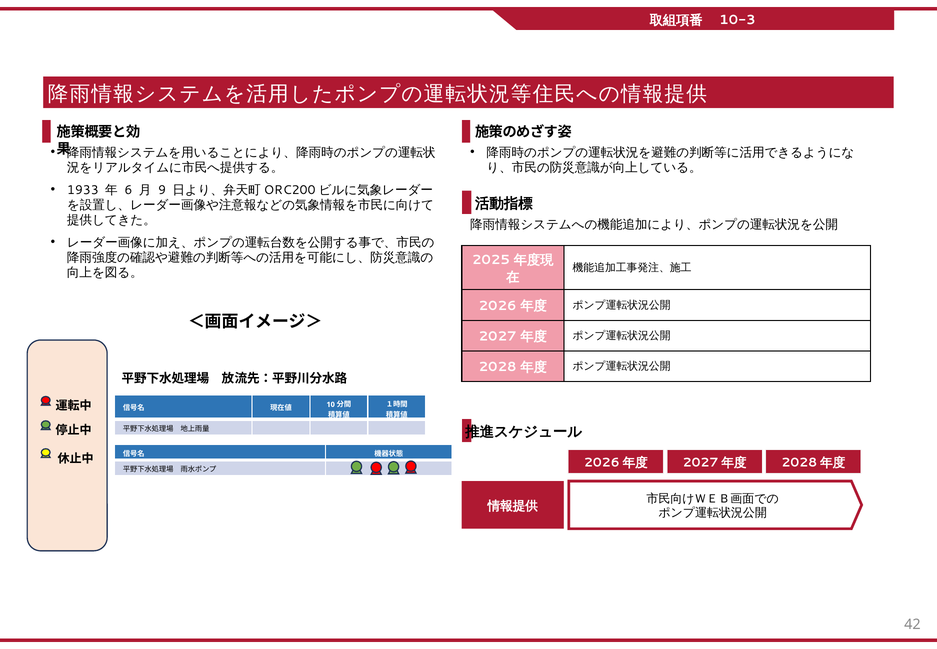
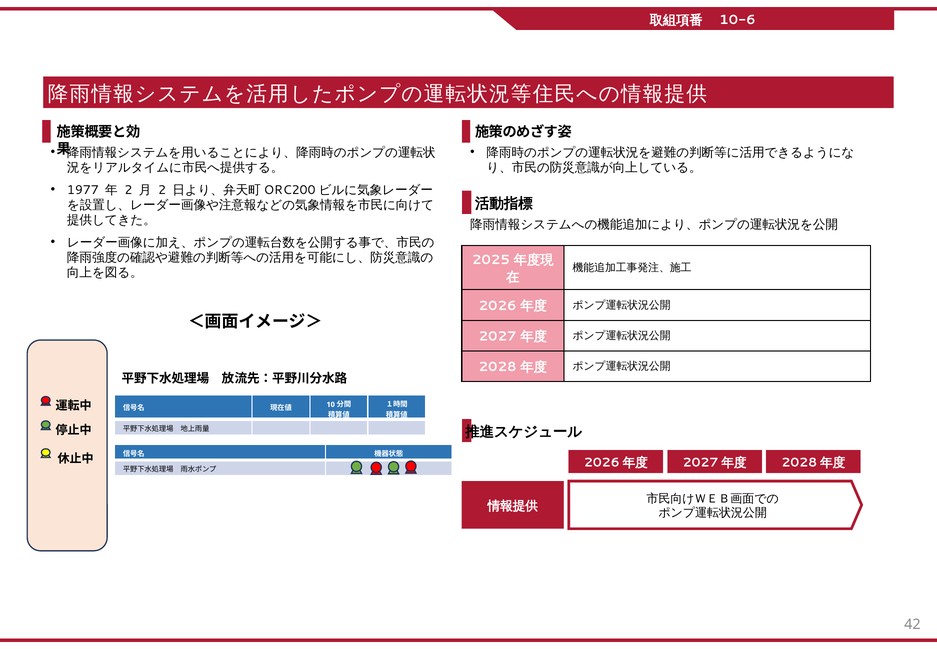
10-3: 10-3 -> 10-6 (737, 20)
1933: 1933 -> 1977 (83, 190)
6: 6 -> 2 (128, 190)
9: 9 -> 2 (162, 190)
